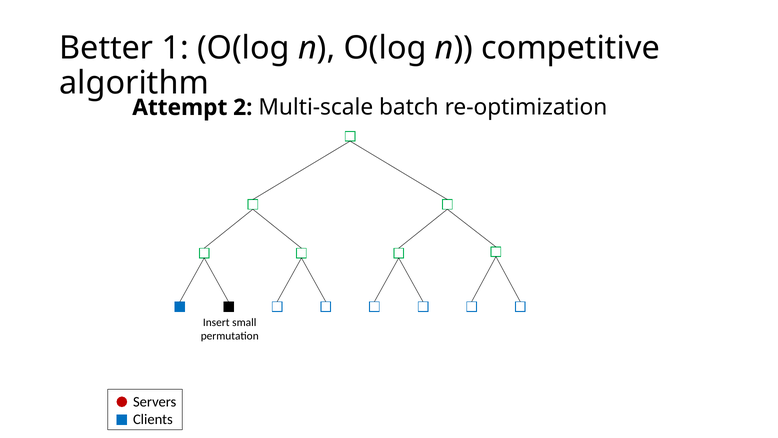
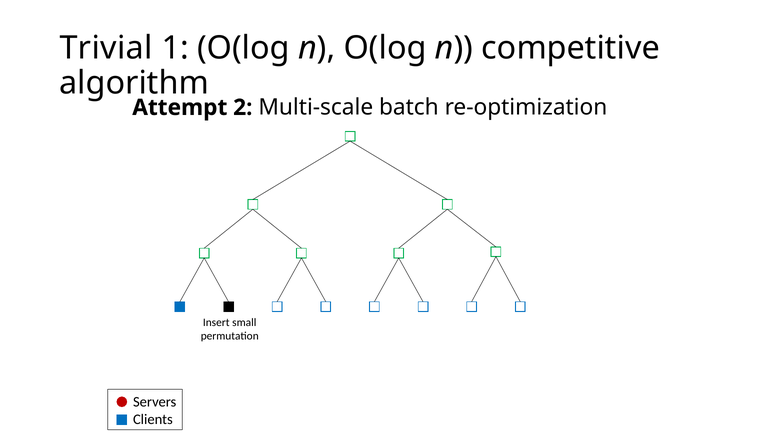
Better: Better -> Trivial (106, 48)
